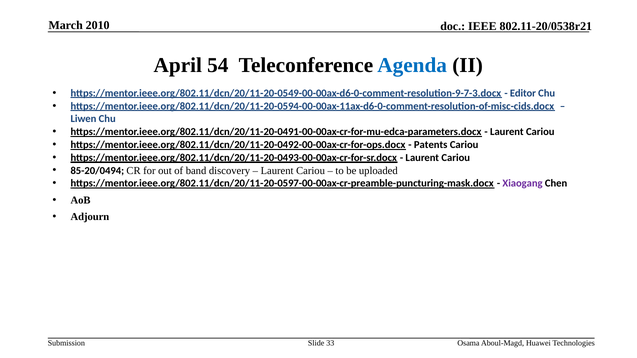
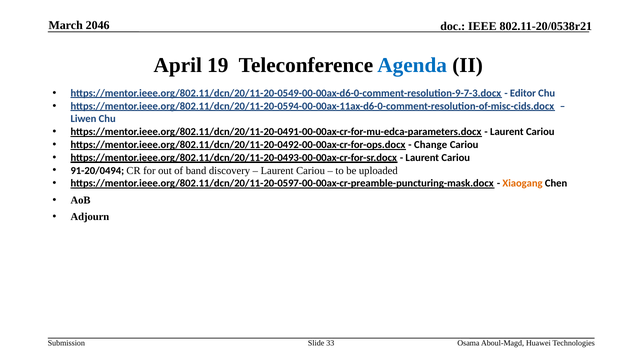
2010: 2010 -> 2046 (98, 25)
54: 54 -> 19 (218, 65)
Patents: Patents -> Change (431, 145)
85-20/0494: 85-20/0494 -> 91-20/0494 (97, 171)
Xiaogang colour: purple -> orange (523, 183)
